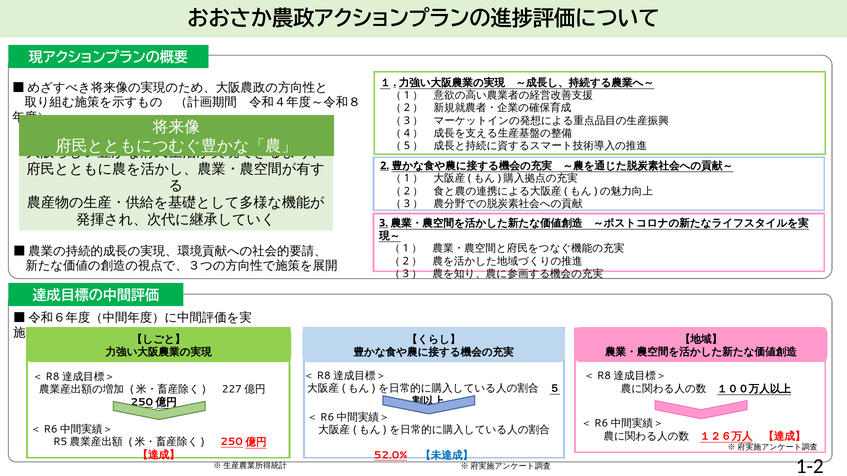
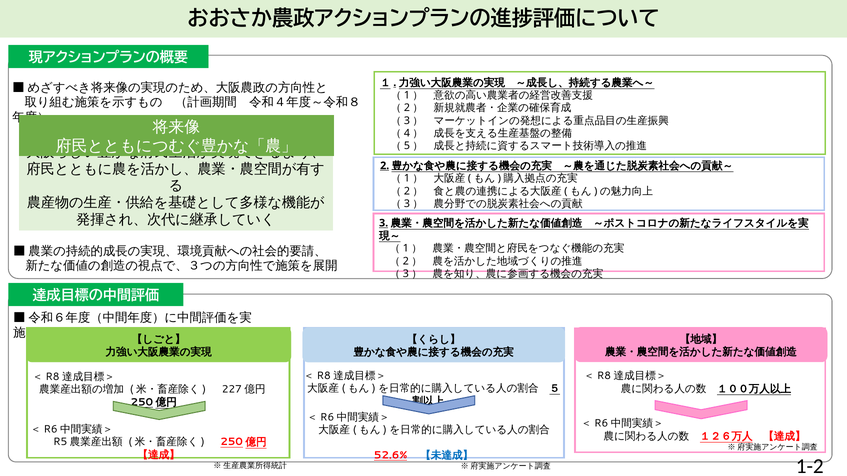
52.0%: 52.0% -> 52.6% (390, 456)
